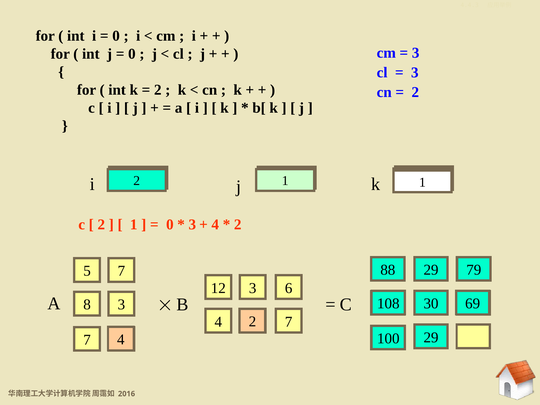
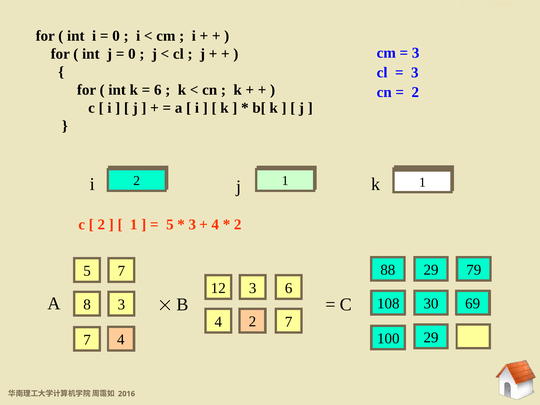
2: 2 -> 6 (158, 90)
0: 0 -> 5 (170, 225)
